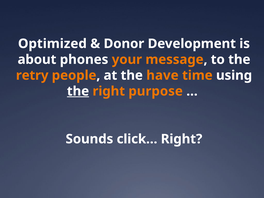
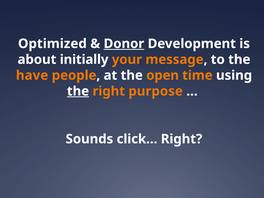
Donor underline: none -> present (124, 44)
phones: phones -> initially (84, 60)
retry: retry -> have (32, 75)
have: have -> open (163, 75)
